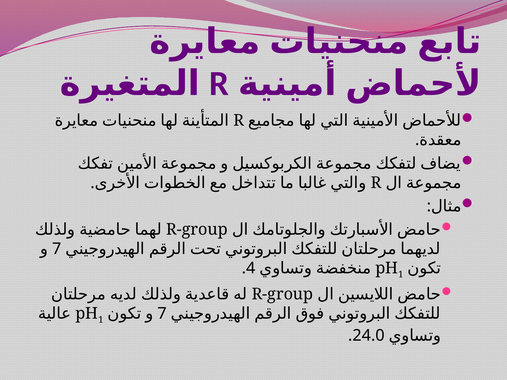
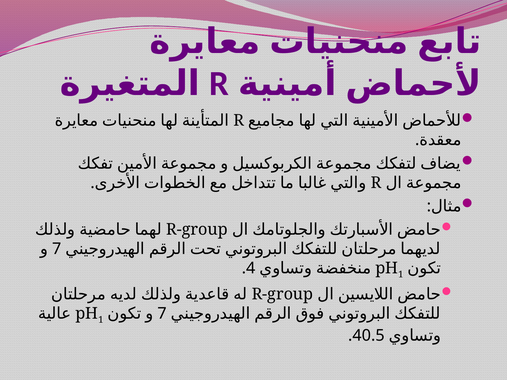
24.0: 24.0 -> 40.5 (369, 336)
